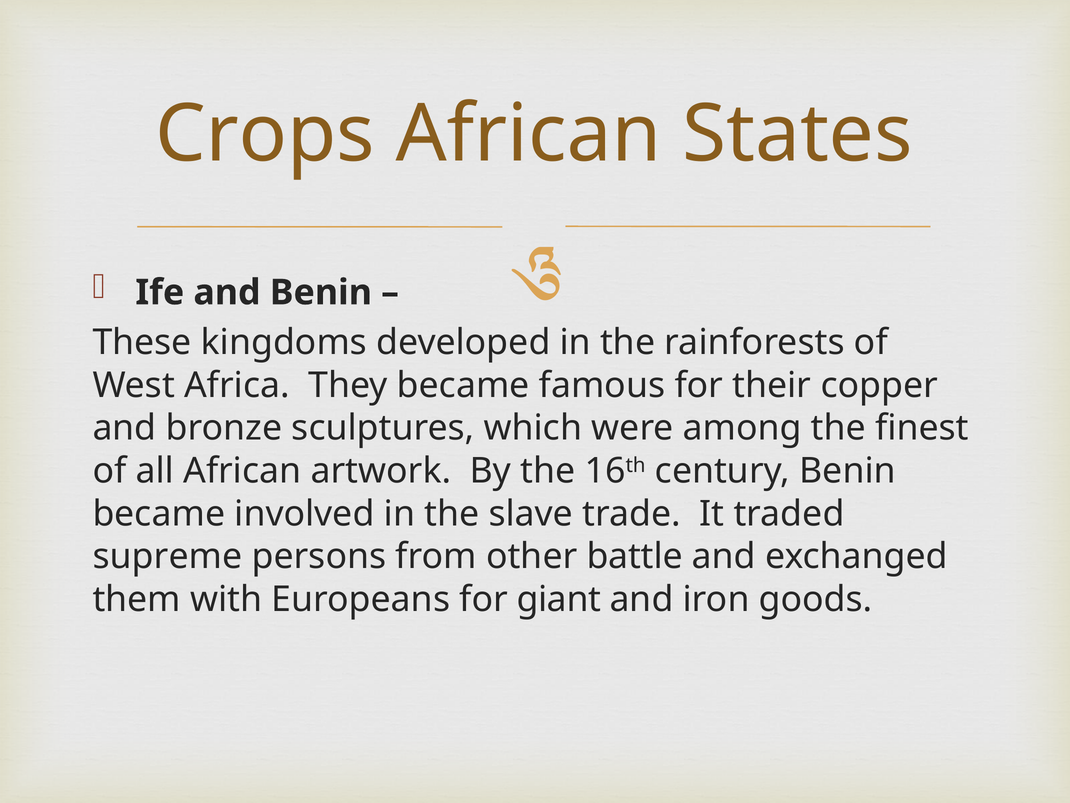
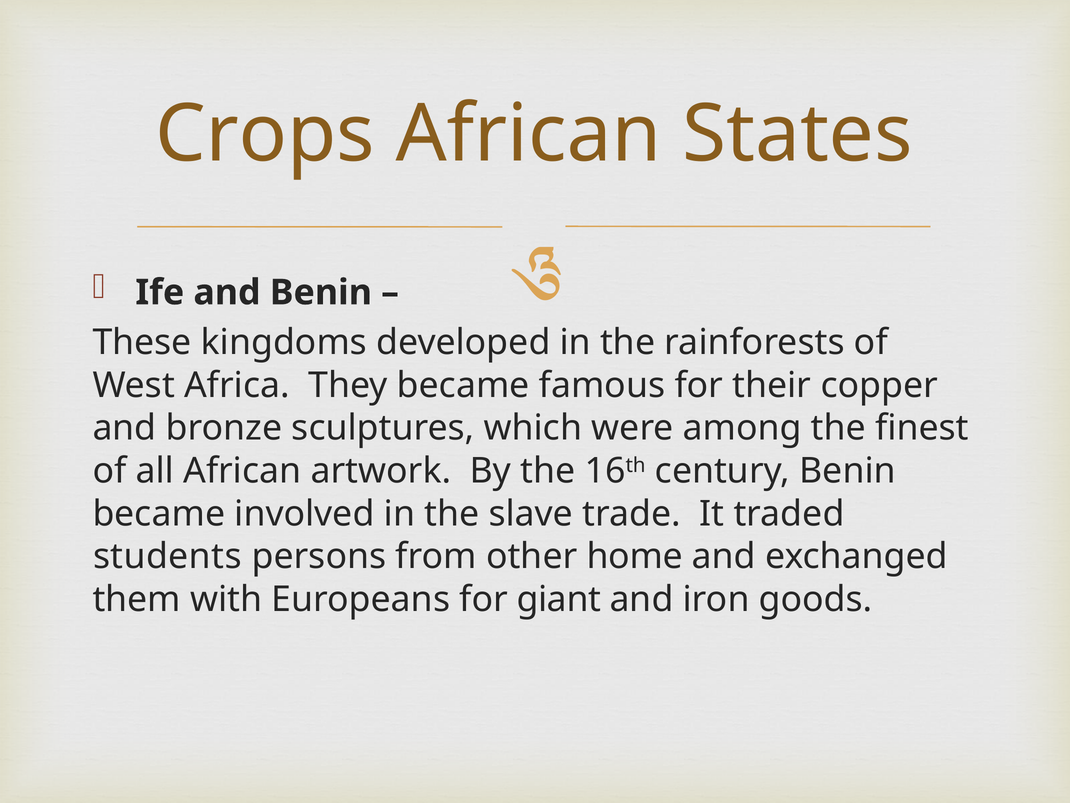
supreme: supreme -> students (167, 556)
battle: battle -> home (635, 556)
